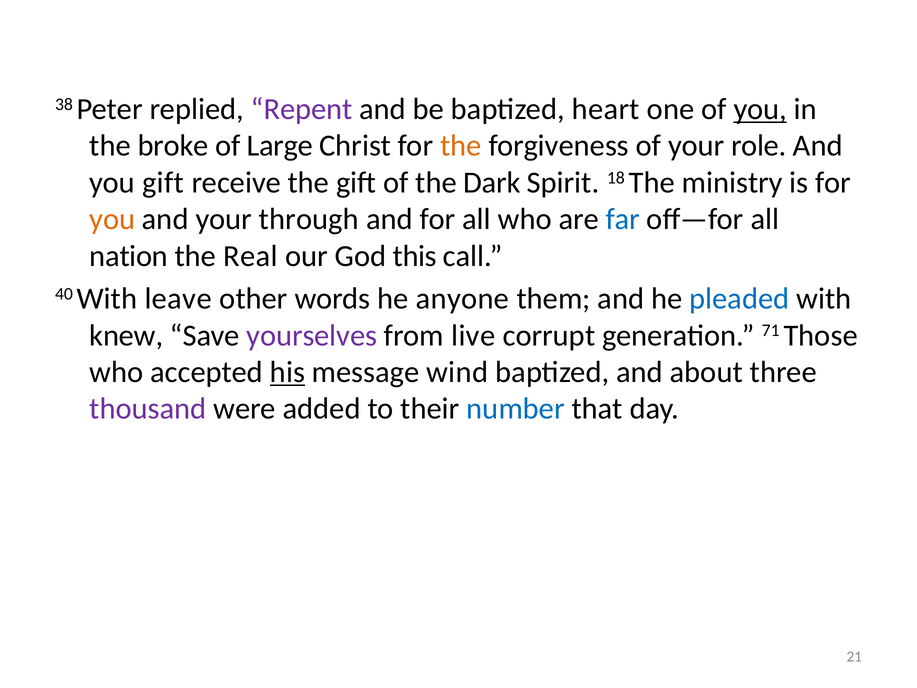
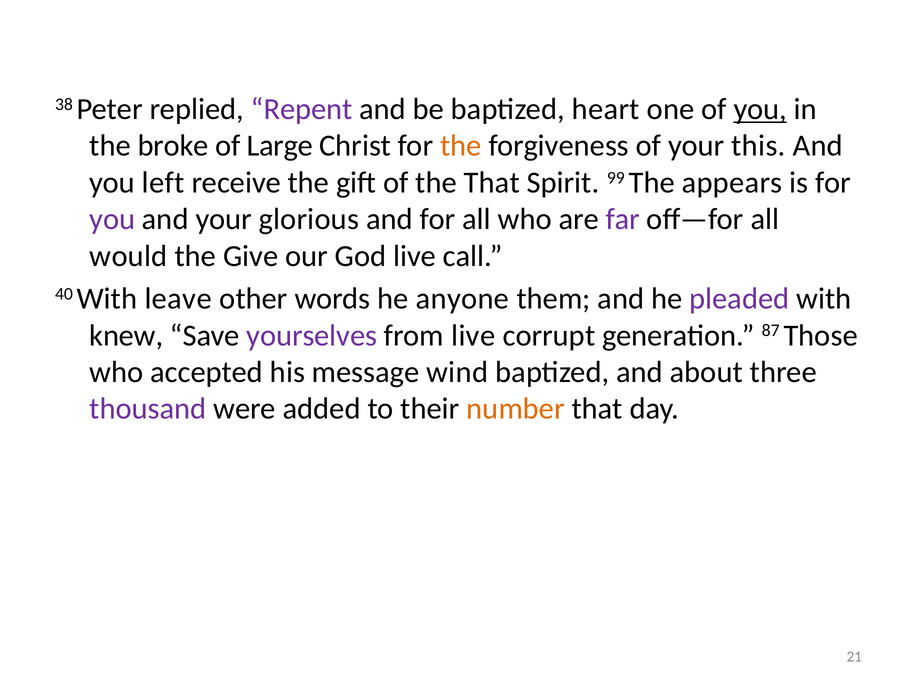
role: role -> this (758, 146)
you gift: gift -> left (163, 182)
the Dark: Dark -> That (492, 182)
18: 18 -> 99 (616, 178)
ministry: ministry -> appears (732, 182)
you colour: orange -> purple (112, 219)
through: through -> glorious (309, 219)
far colour: blue -> purple (623, 219)
nation: nation -> would (128, 256)
Real: Real -> Give (251, 256)
God this: this -> live (415, 256)
pleaded colour: blue -> purple (739, 299)
71: 71 -> 87 (771, 330)
his underline: present -> none (287, 372)
number colour: blue -> orange (516, 409)
